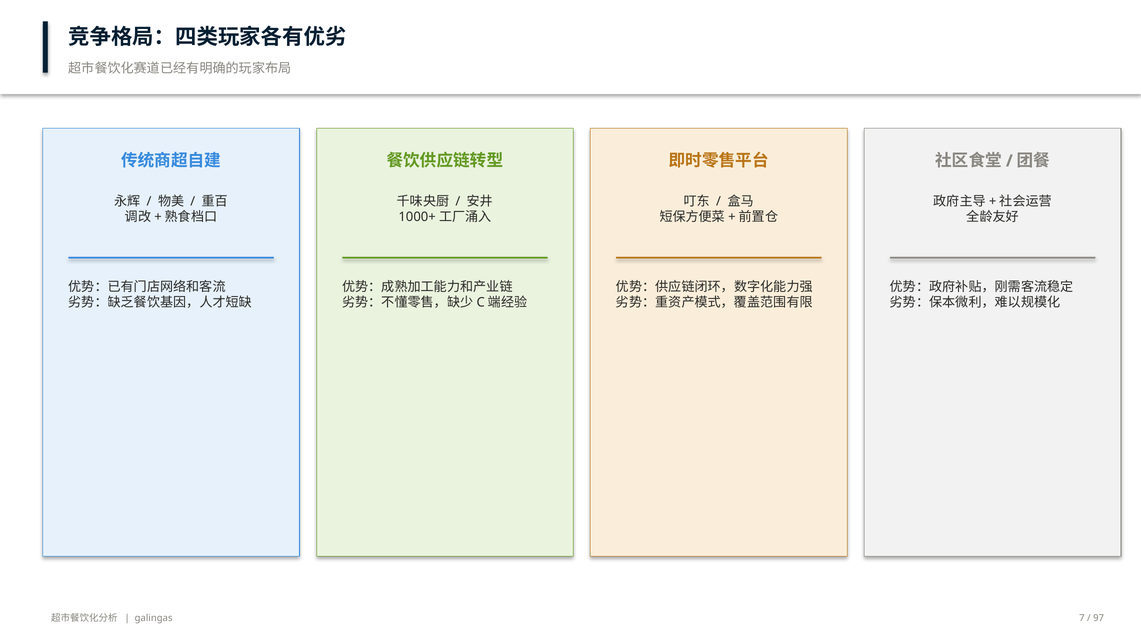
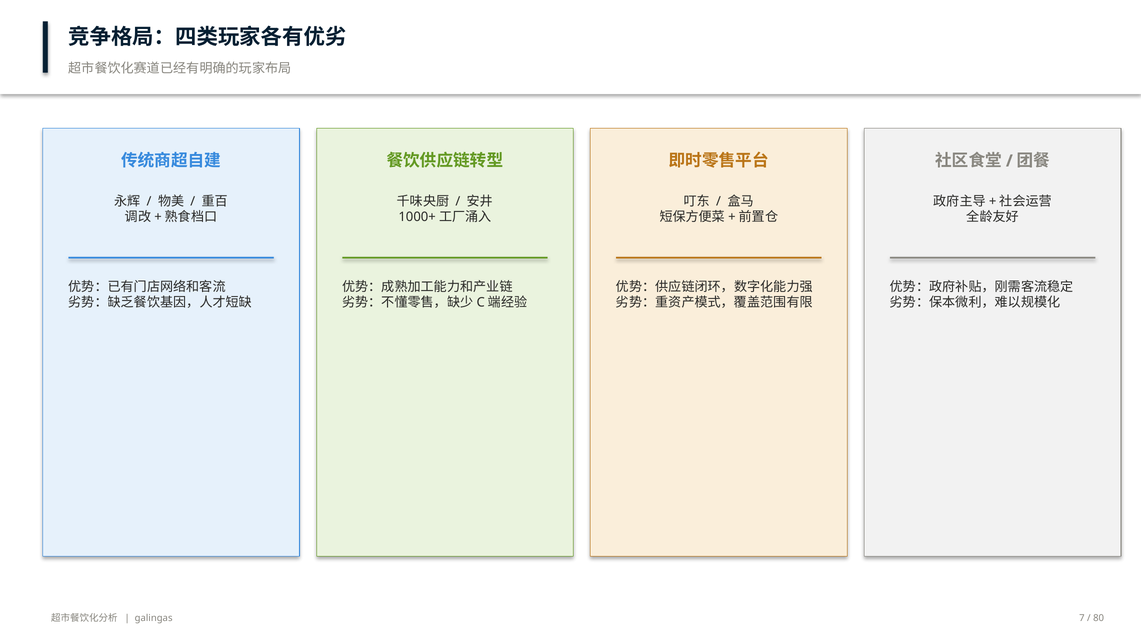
97: 97 -> 80 (1099, 618)
